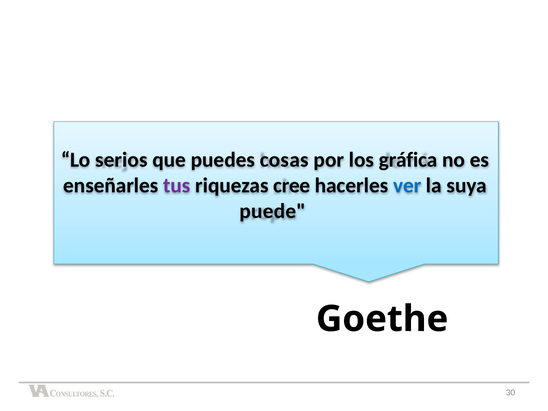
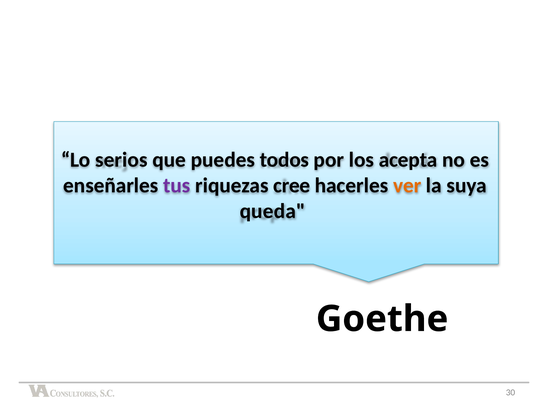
cosas: cosas -> todos (284, 160)
gráfica: gráfica -> acepta (408, 160)
ver colour: blue -> orange (407, 185)
puede: puede -> queda (273, 211)
